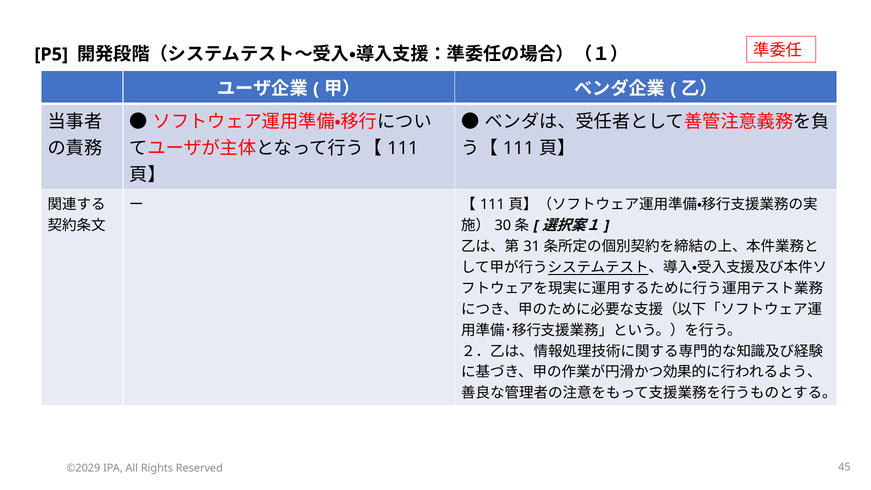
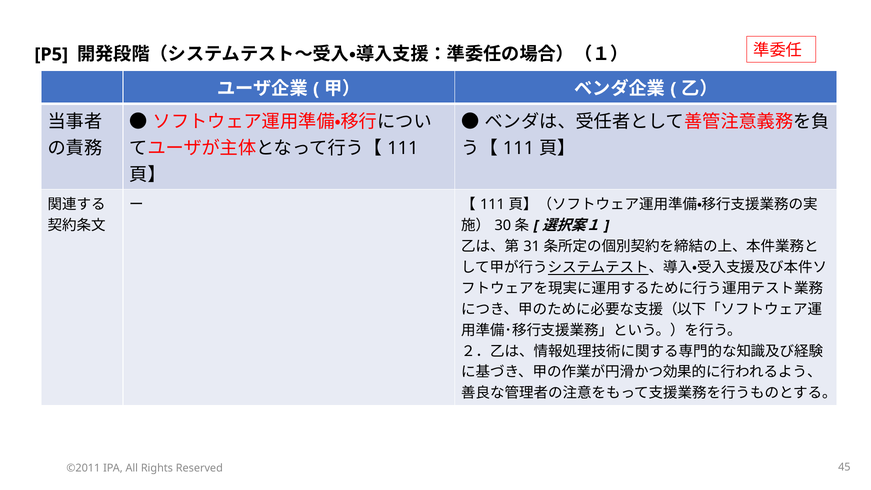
©2029: ©2029 -> ©2011 (83, 468)
